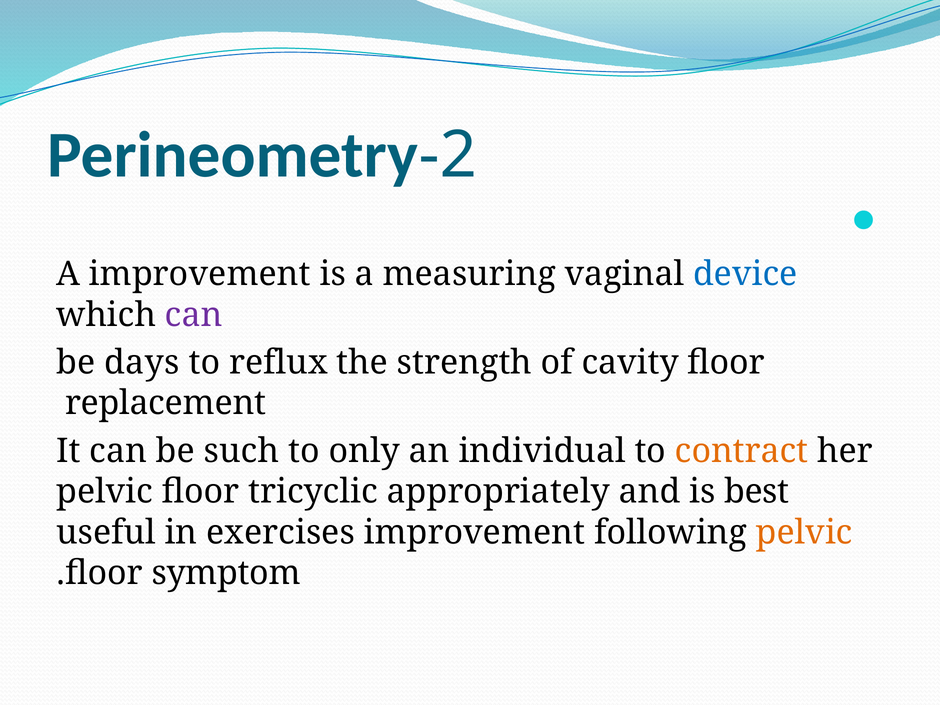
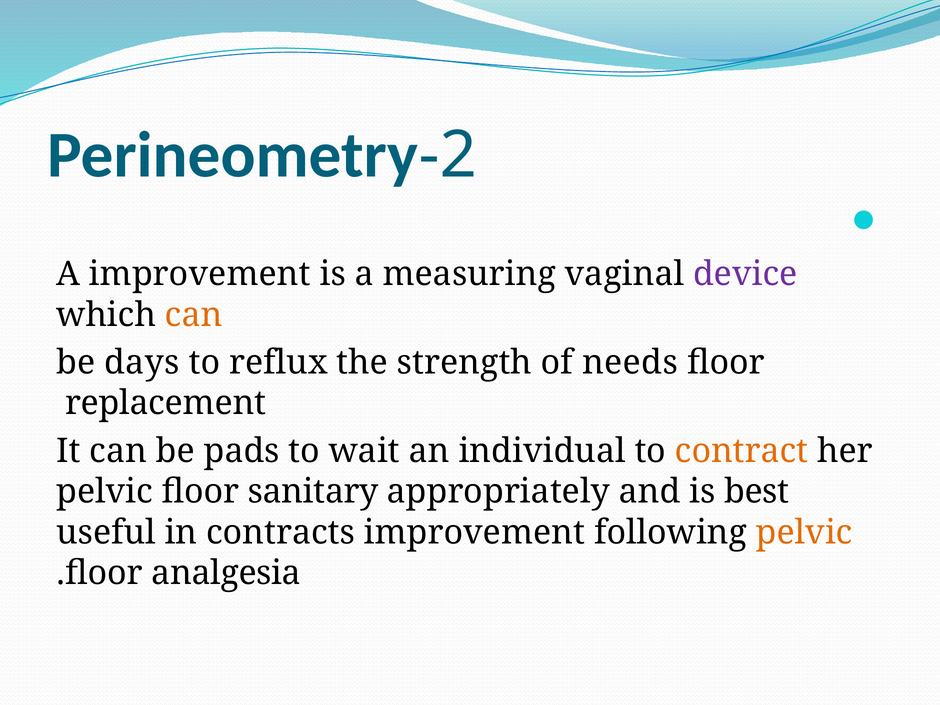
device colour: blue -> purple (745, 274)
can colour: purple -> orange (194, 315)
cavity: cavity -> needs (630, 362)
such: such -> pads (242, 451)
only: only -> wait (364, 451)
tricyclic: tricyclic -> sanitary (313, 492)
exercises: exercises -> contracts (281, 532)
symptom: symptom -> analgesia (226, 573)
